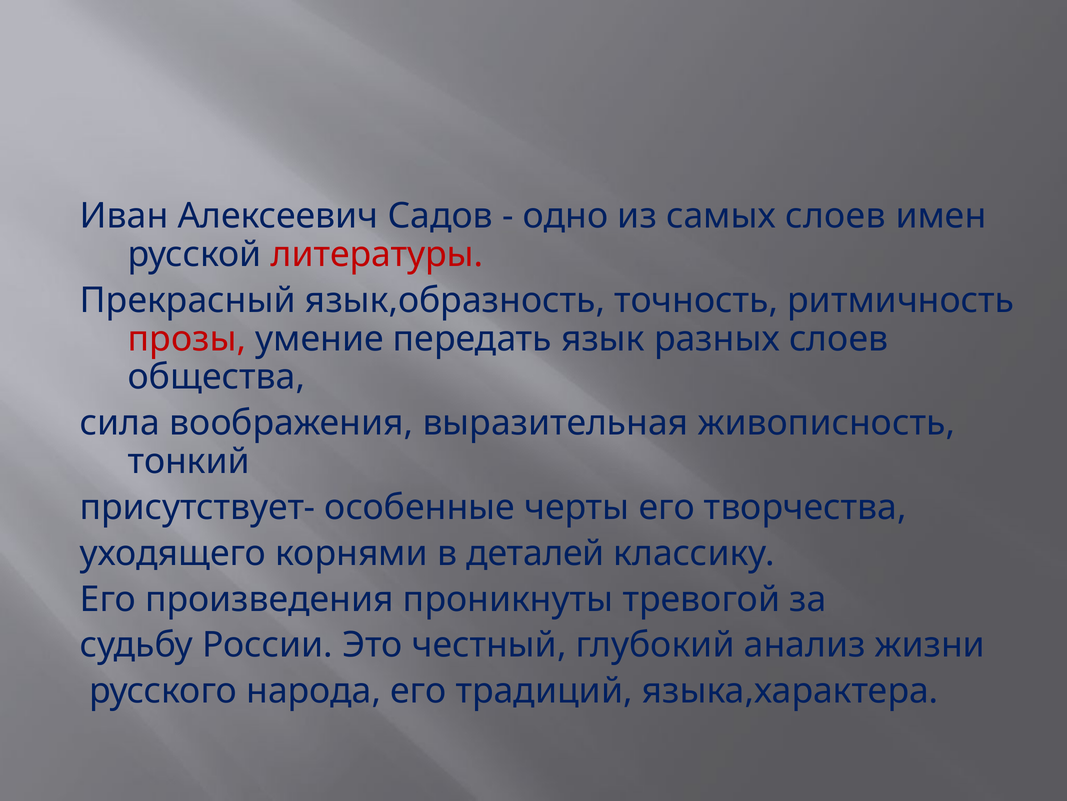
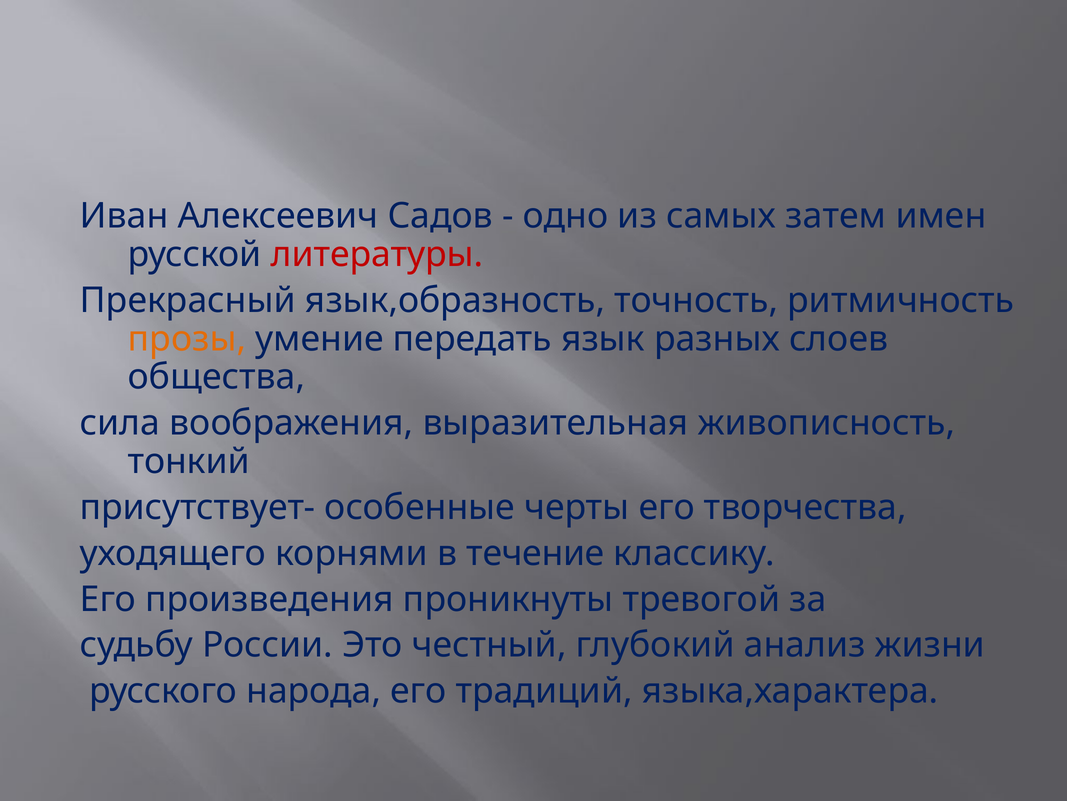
самых слоев: слоев -> затем (836, 216)
прозы colour: red -> orange (187, 338)
деталей: деталей -> течение (535, 553)
